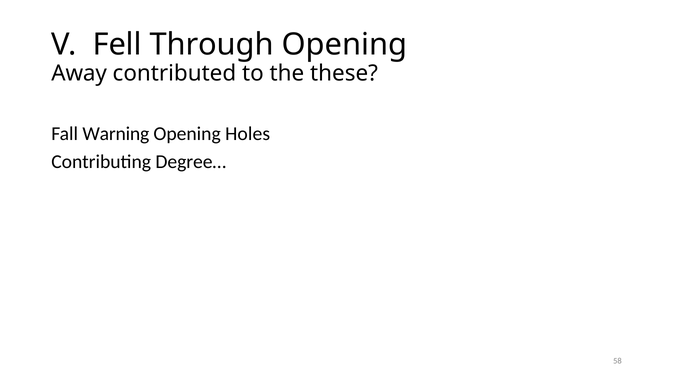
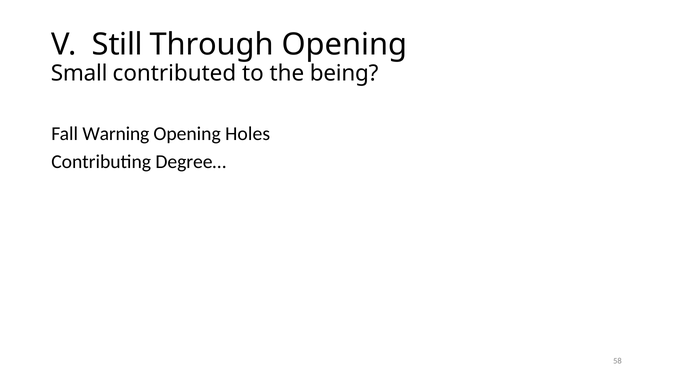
Fell: Fell -> Still (117, 44)
Away: Away -> Small (79, 73)
these: these -> being (344, 73)
